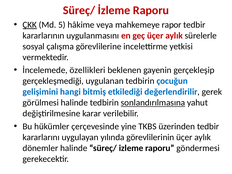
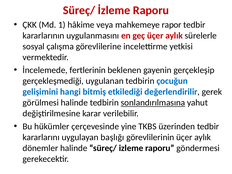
ÇKK underline: present -> none (30, 25)
5: 5 -> 1 (62, 25)
özellikleri: özellikleri -> fertlerinin (88, 70)
yılında: yılında -> başlığı (112, 137)
